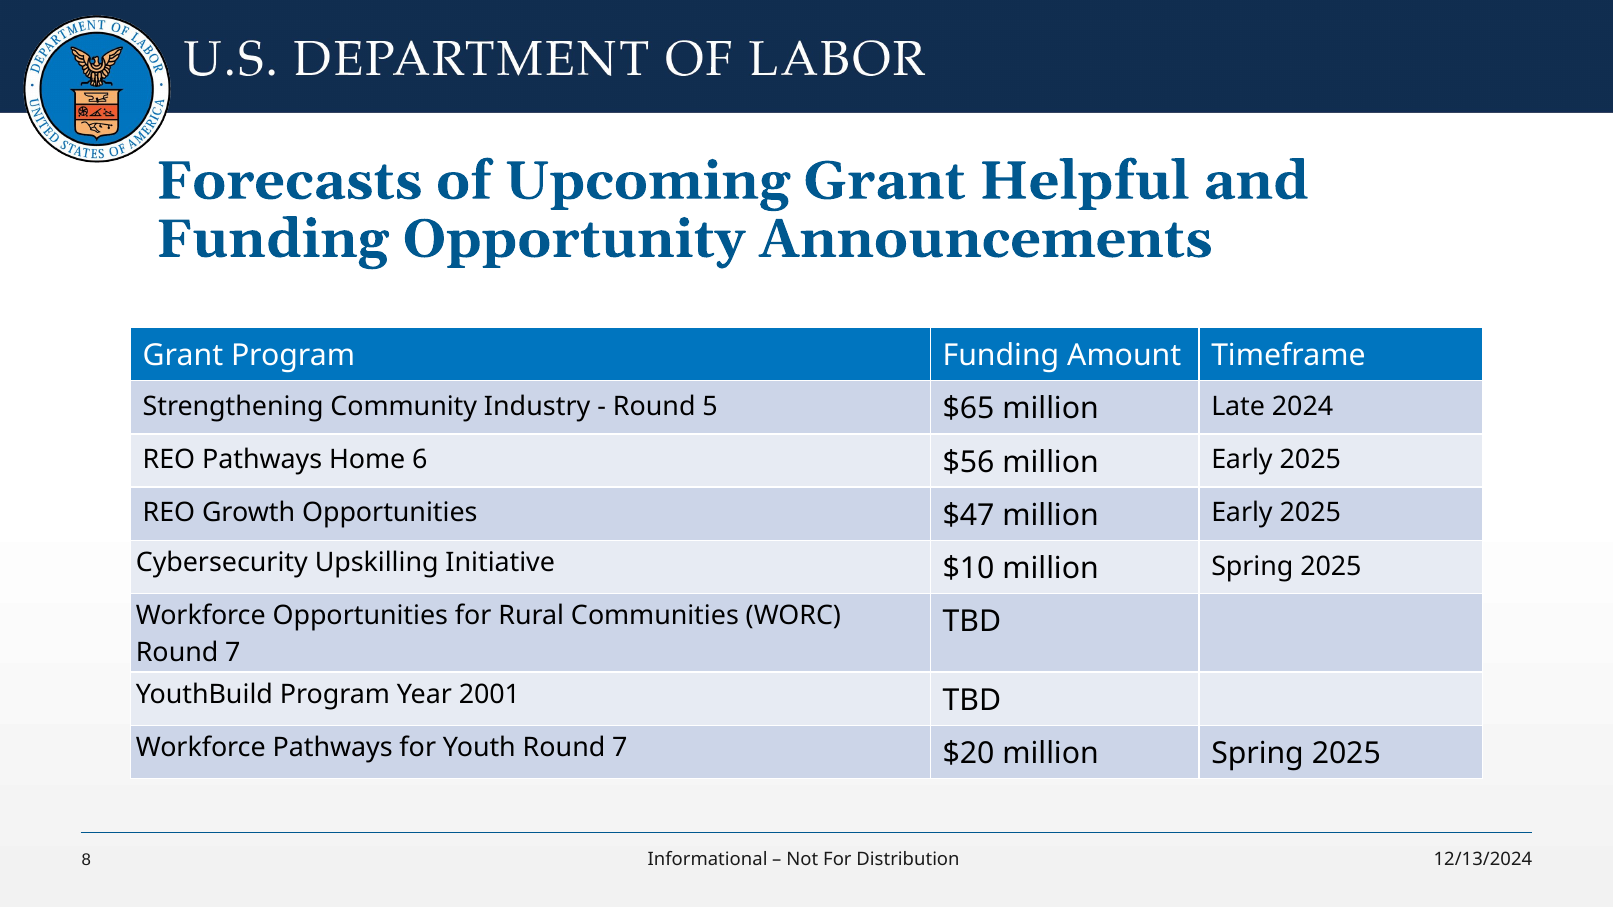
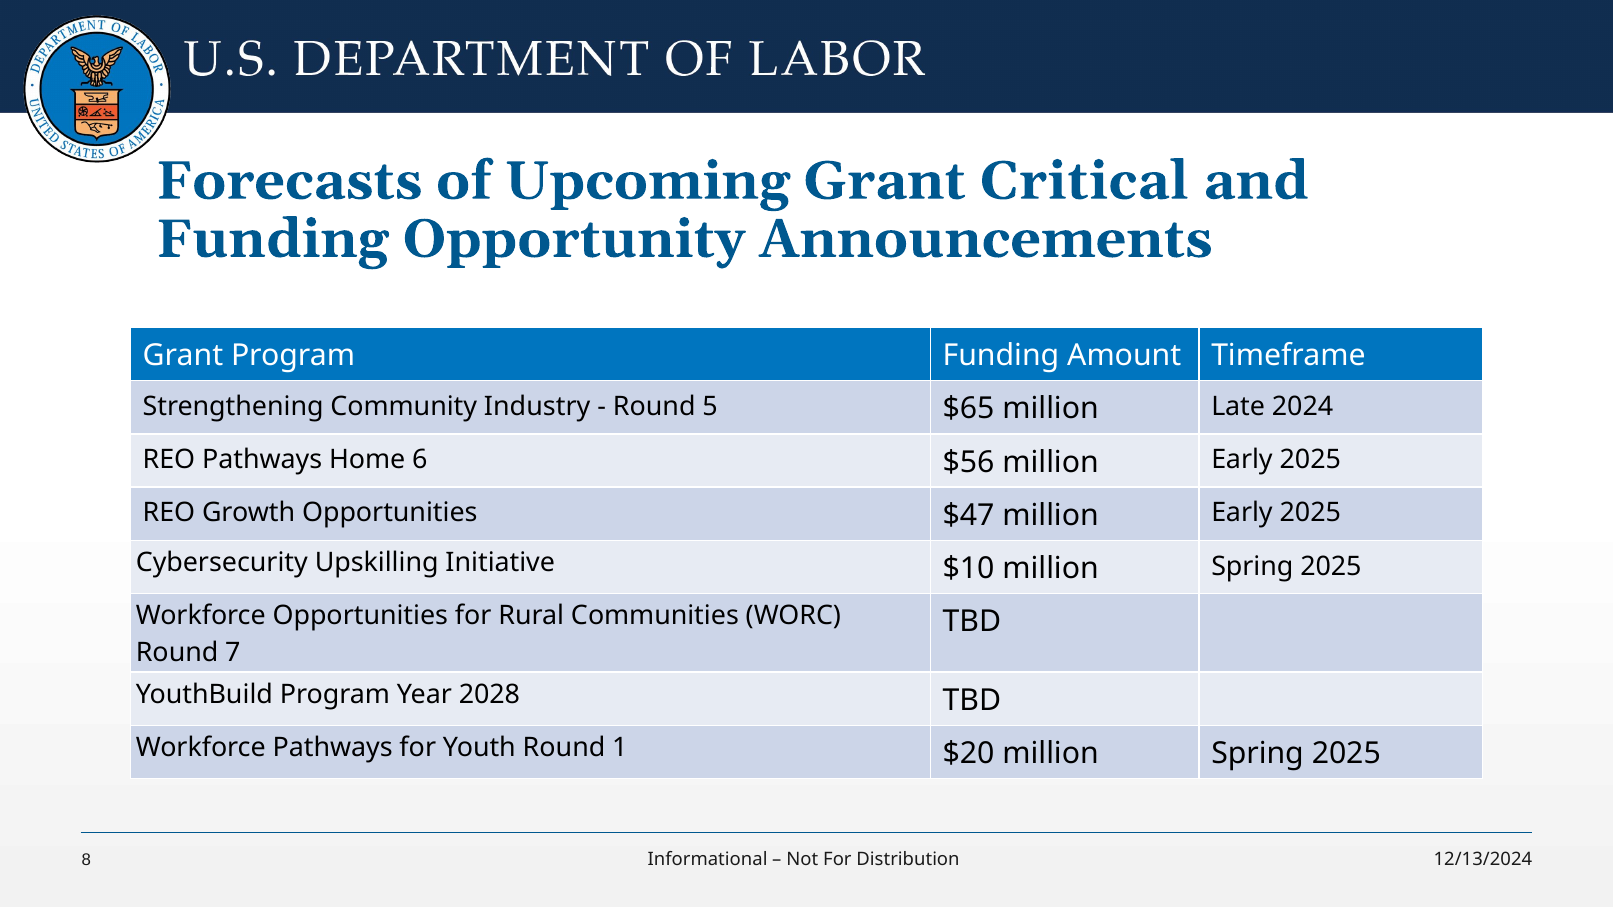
Helpful: Helpful -> Critical (1084, 181)
2001: 2001 -> 2028 (489, 695)
Youth Round 7: 7 -> 1 (620, 748)
